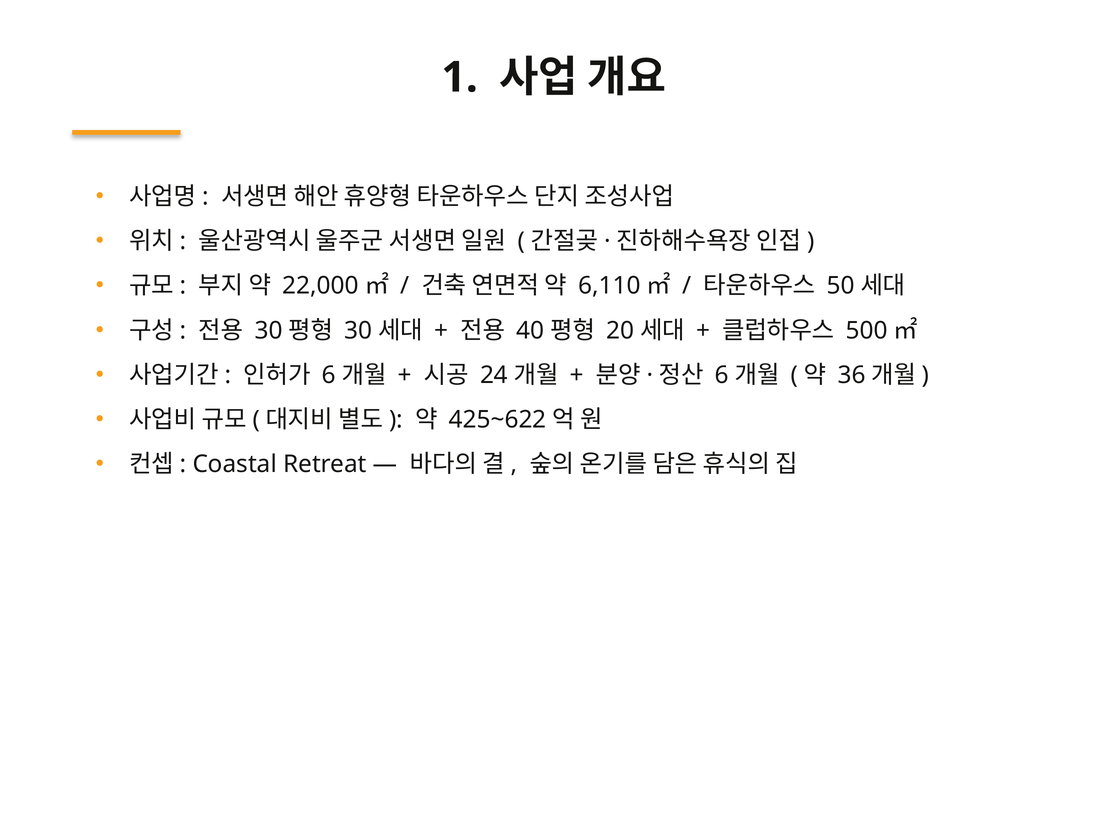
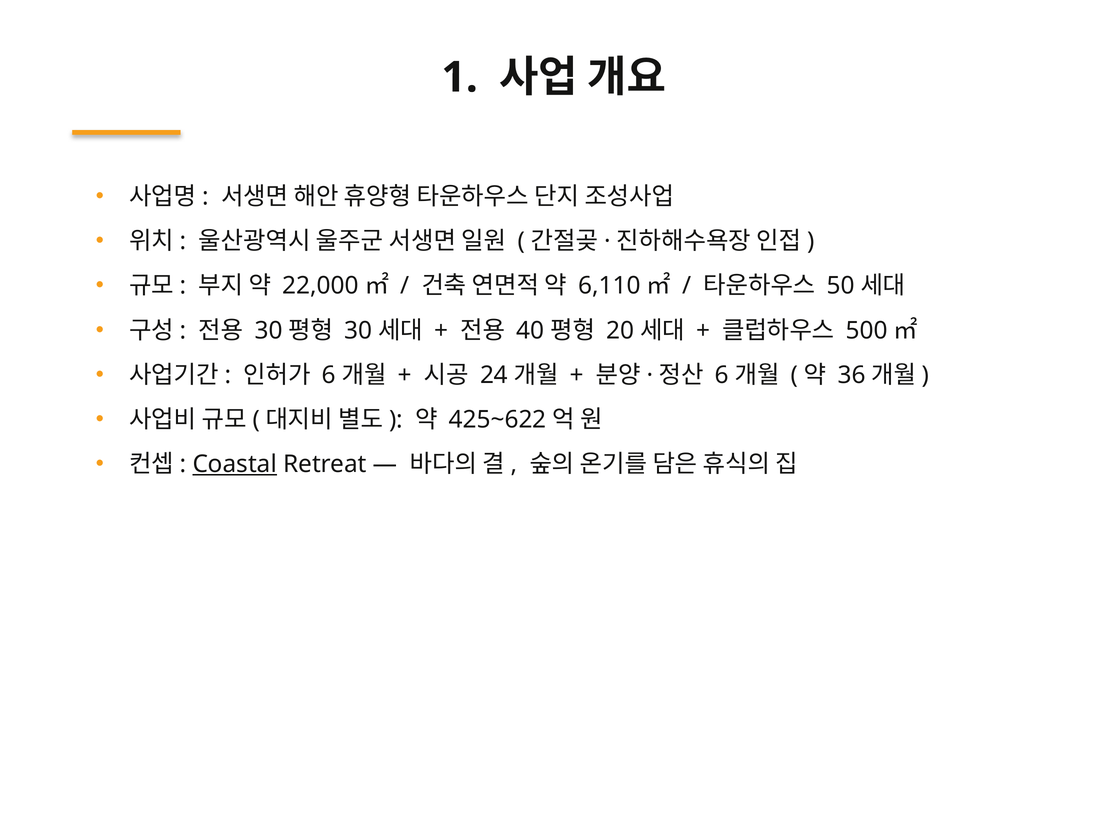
Coastal underline: none -> present (235, 464)
